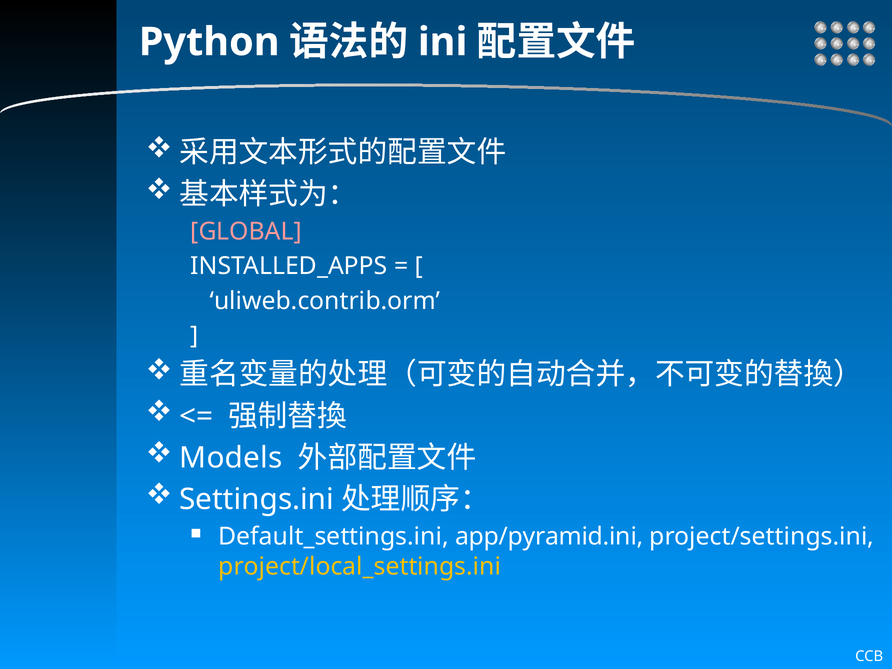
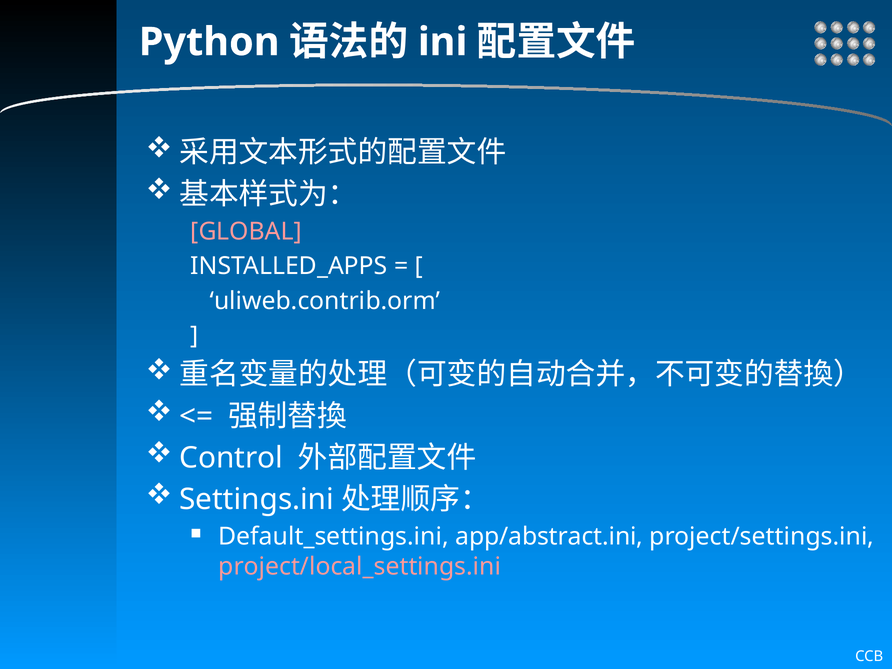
Models: Models -> Control (231, 458)
app/pyramid.ini: app/pyramid.ini -> app/abstract.ini (549, 537)
project/local_settings.ini colour: yellow -> pink (360, 567)
